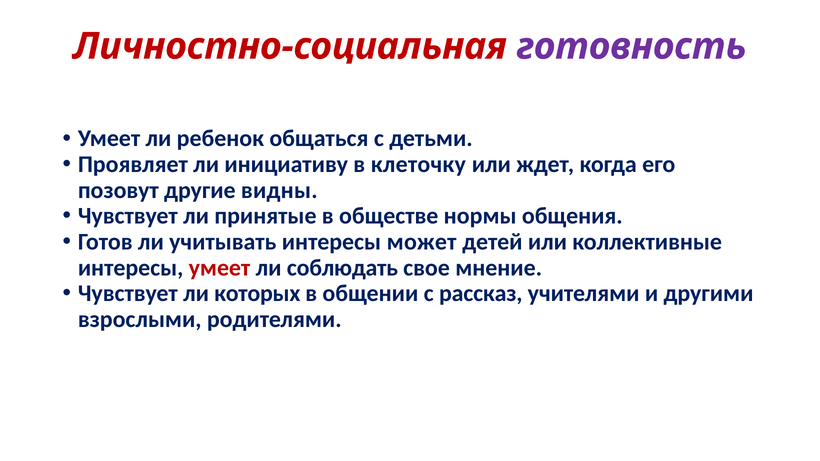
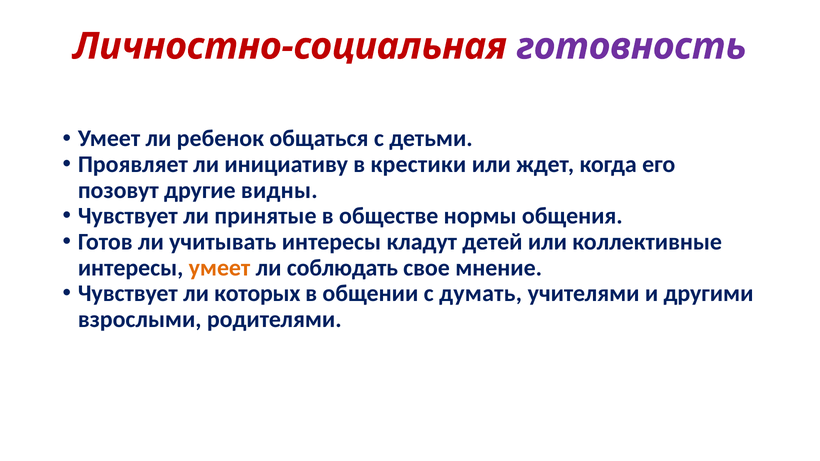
клеточку: клеточку -> крестики (418, 164)
может: может -> кладут (422, 242)
умеет colour: red -> orange (219, 268)
рассказ: рассказ -> думать (481, 294)
